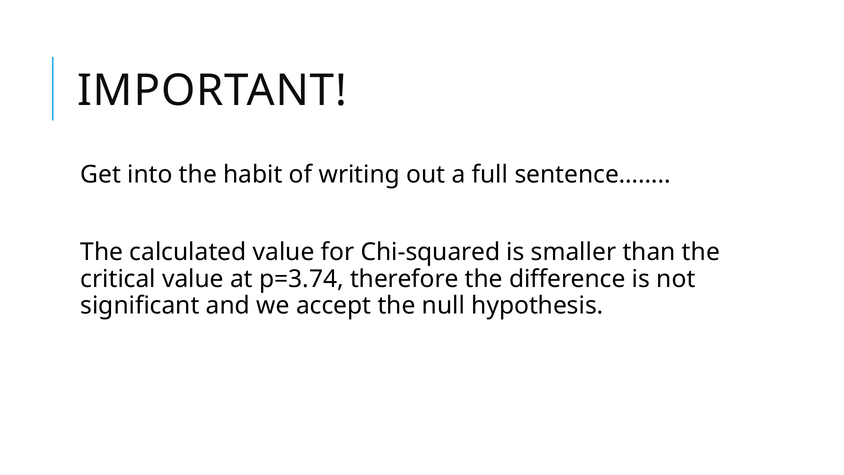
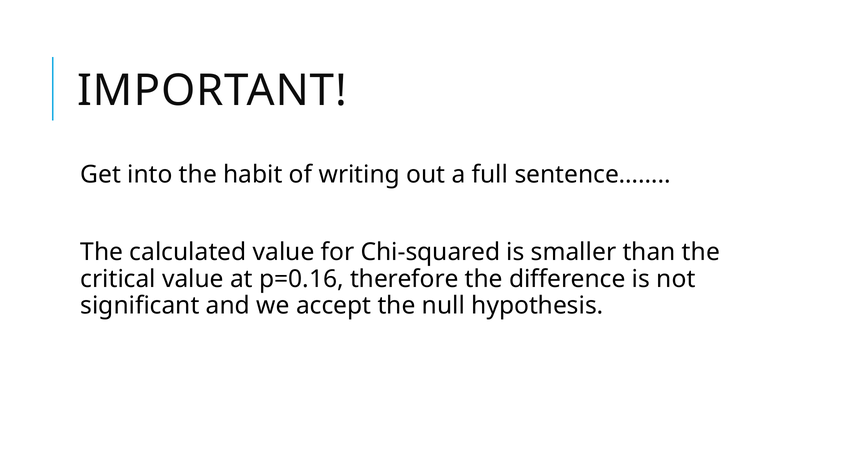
p=3.74: p=3.74 -> p=0.16 (301, 279)
